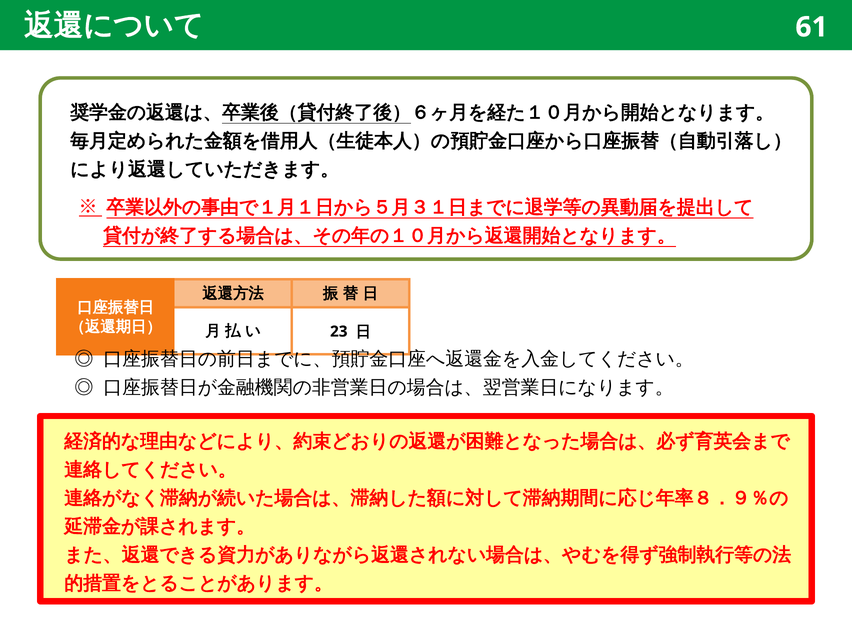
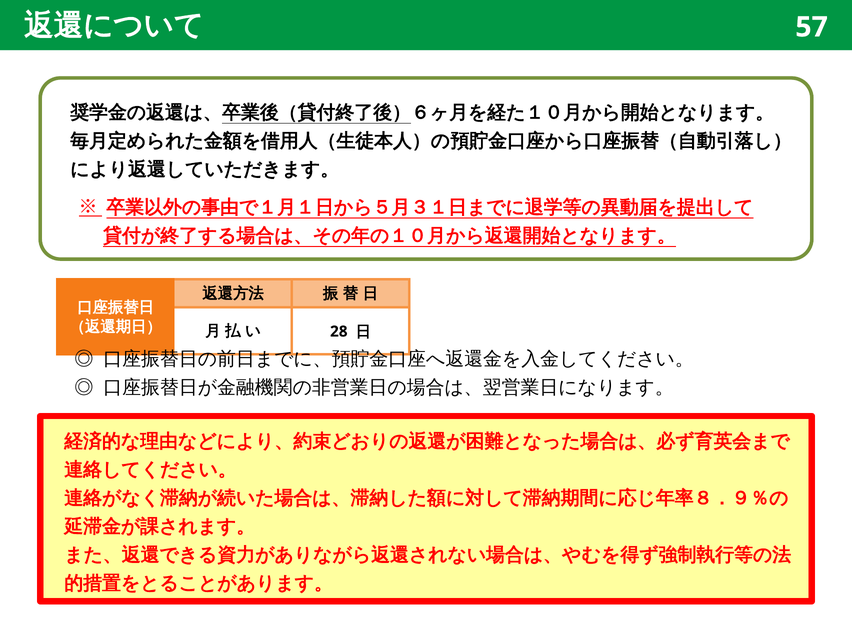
61: 61 -> 57 (812, 27)
23: 23 -> 28 (339, 332)
